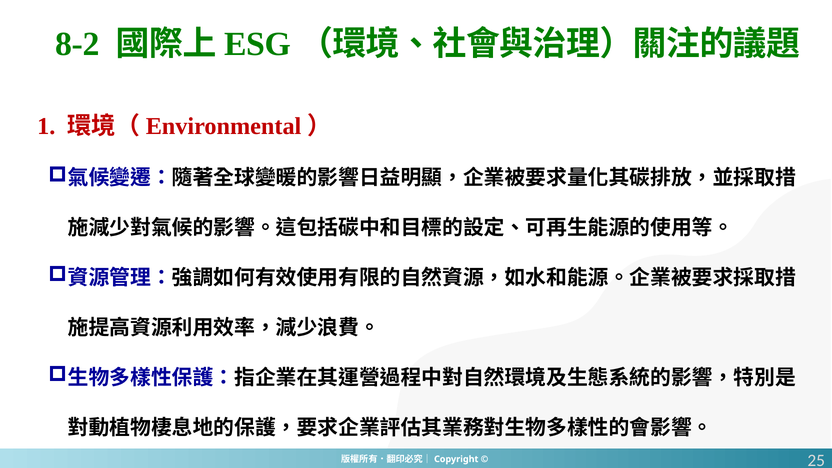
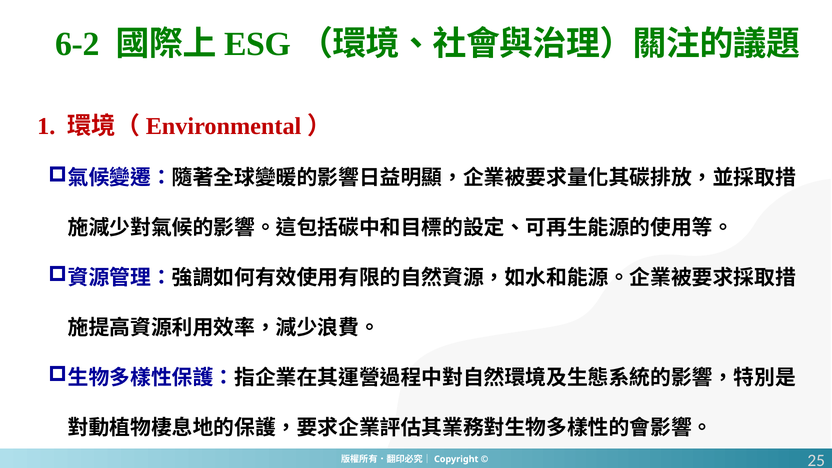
8-2: 8-2 -> 6-2 (77, 44)
